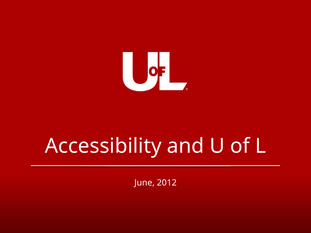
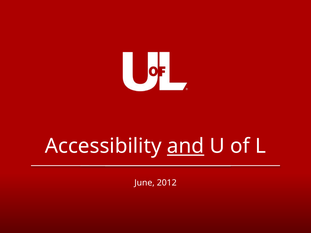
and underline: none -> present (186, 146)
